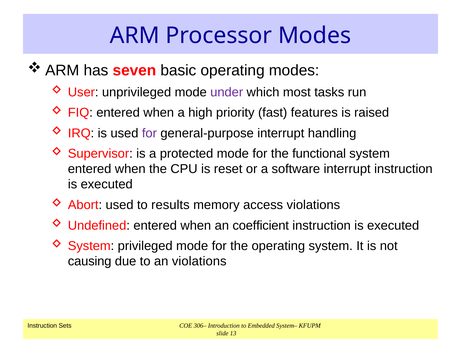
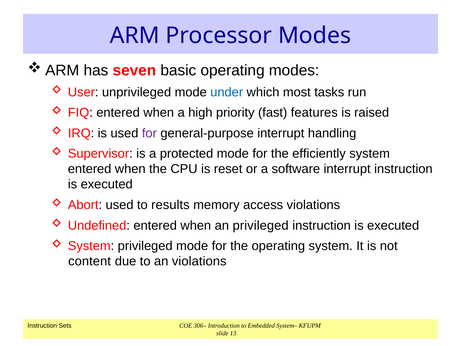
under colour: purple -> blue (227, 92)
functional: functional -> efficiently (319, 154)
an coefficient: coefficient -> privileged (261, 225)
causing: causing -> content (90, 261)
